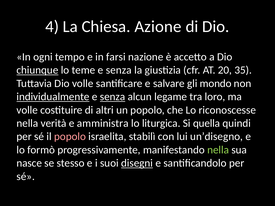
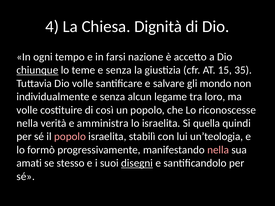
Azione: Azione -> Dignità (158, 27)
20: 20 -> 15 (225, 70)
individualmente underline: present -> none (53, 97)
senza underline: present -> none (113, 97)
altri: altri -> così (105, 110)
lo liturgica: liturgica -> israelita (161, 123)
un’disegno: un’disegno -> un’teologia (217, 137)
nella colour: light green -> pink (218, 150)
nasce: nasce -> amati (29, 163)
